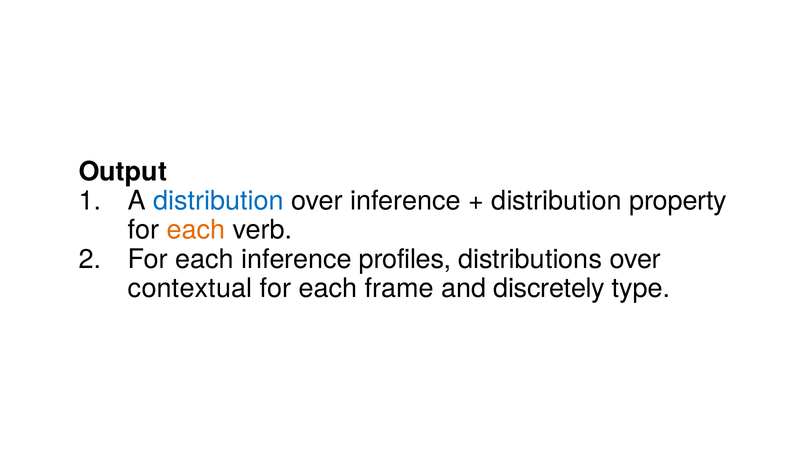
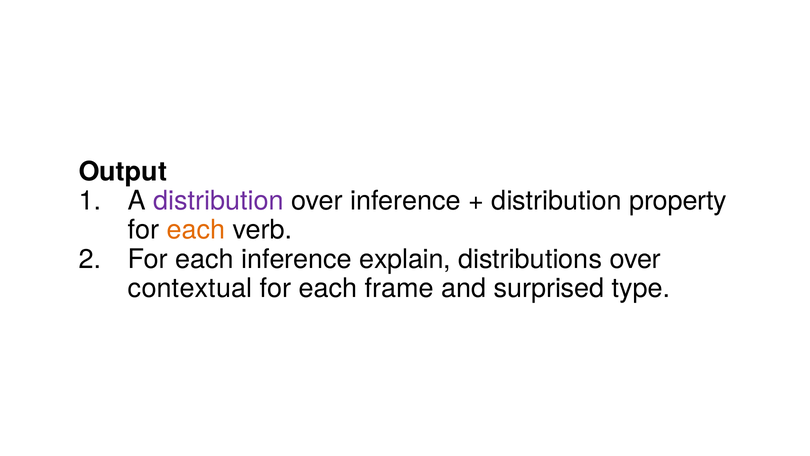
distribution colour: blue -> purple (219, 201)
profiles: profiles -> explain (405, 259)
discretely: discretely -> surprised (549, 288)
